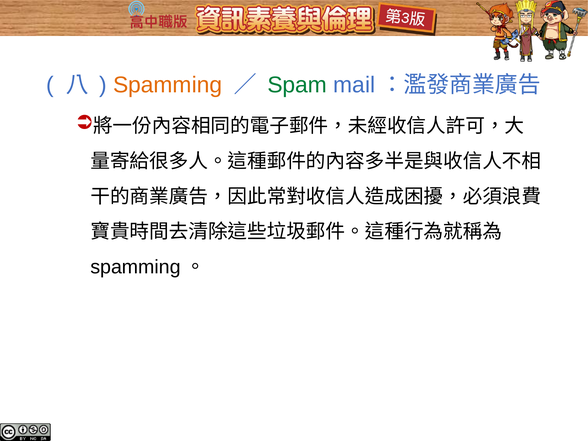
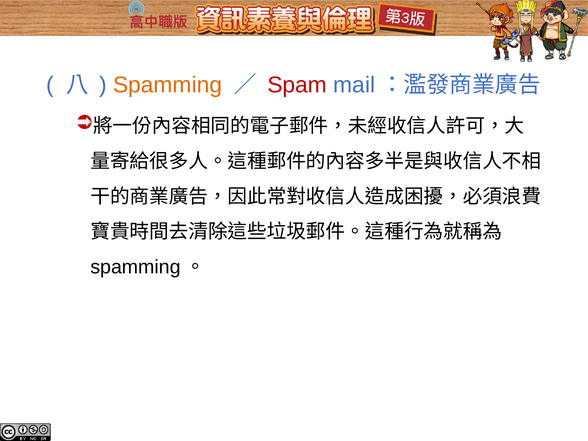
Spam colour: green -> red (297, 85)
